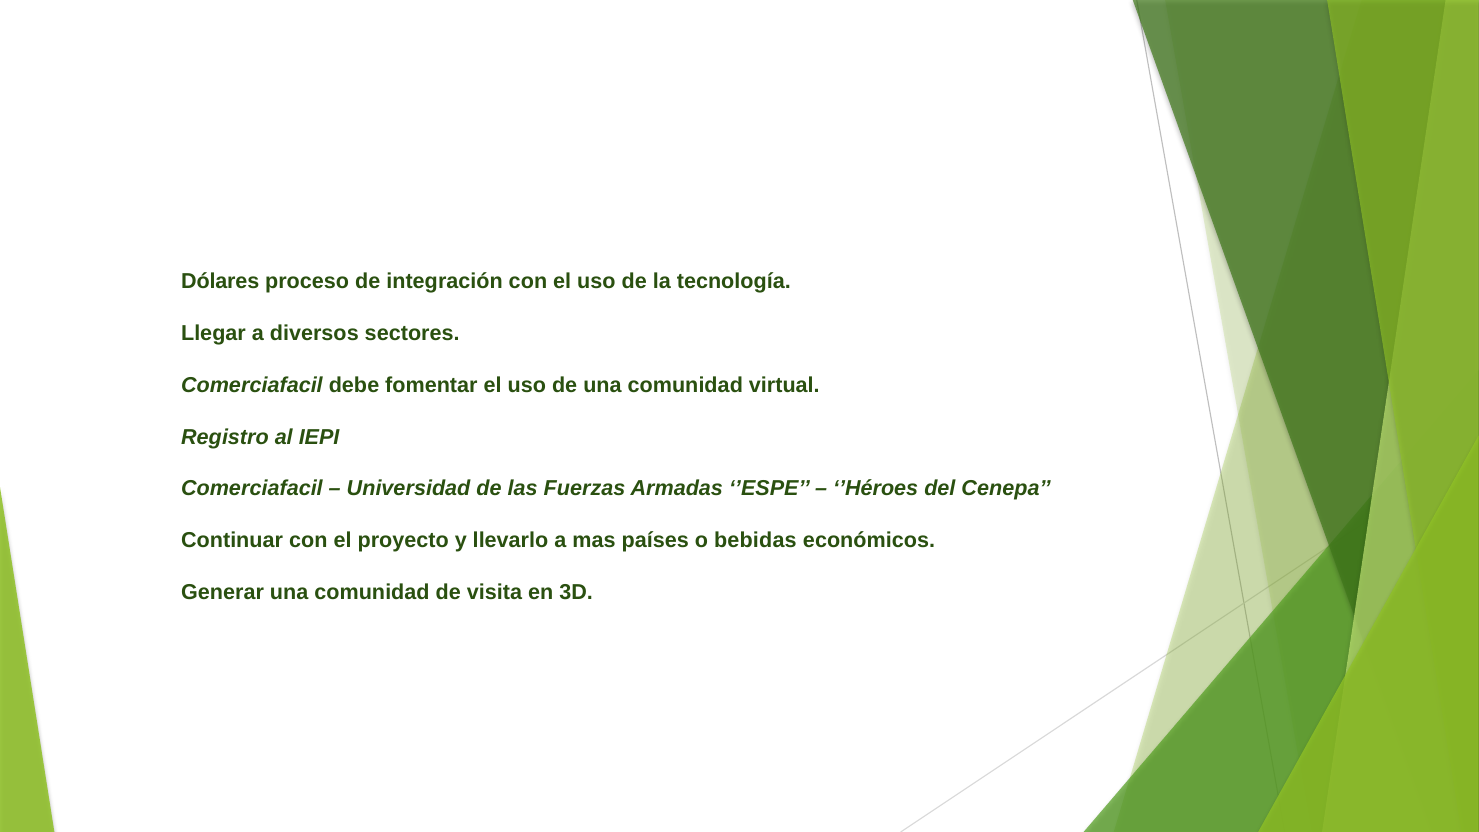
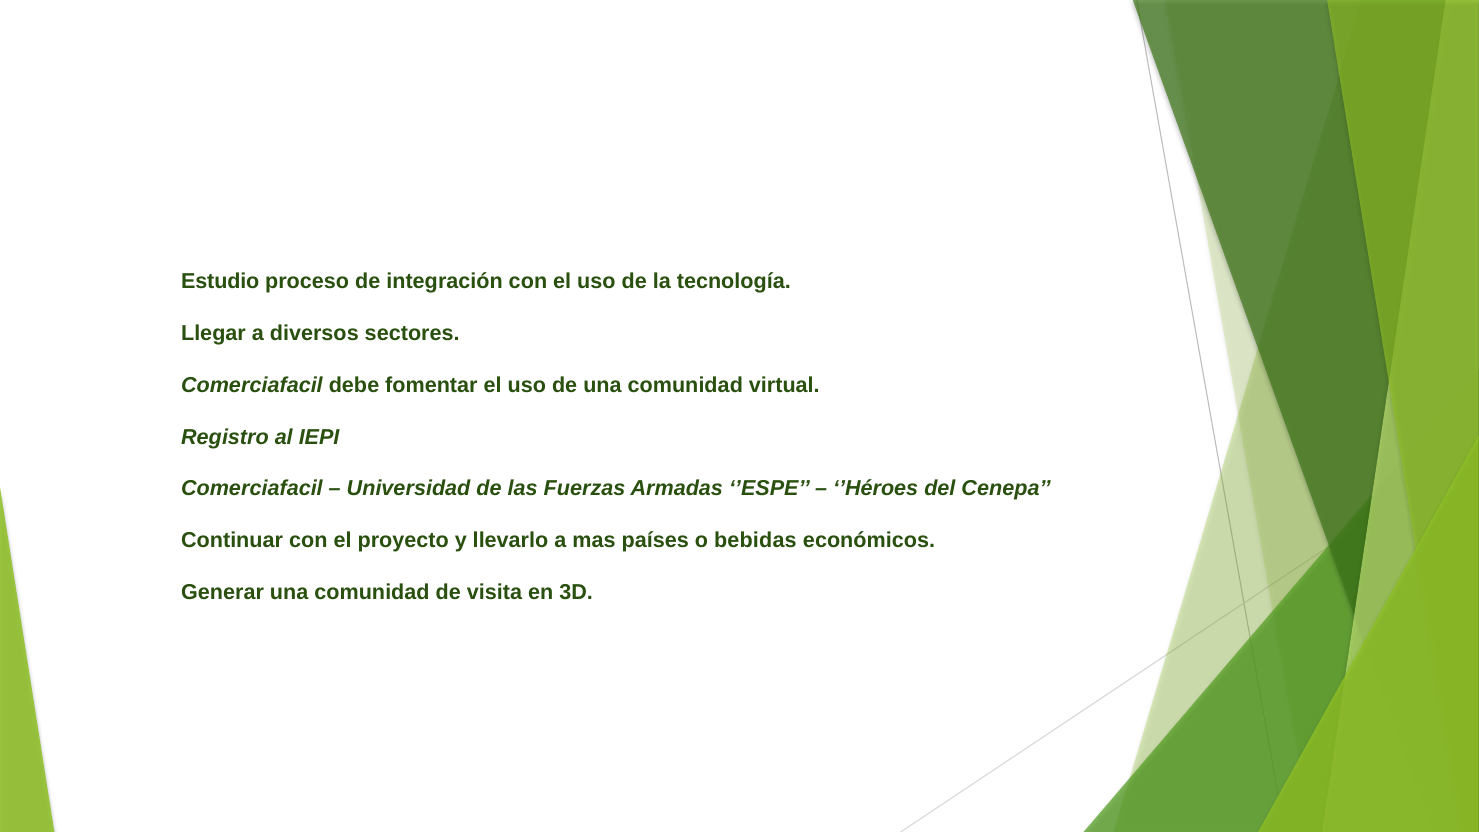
Dólares: Dólares -> Estudio (220, 282)
